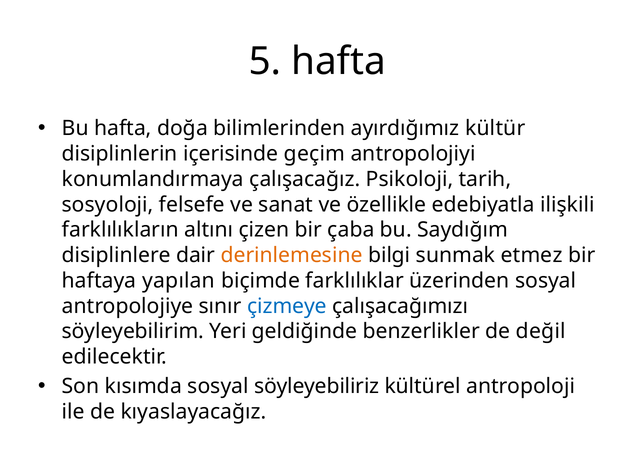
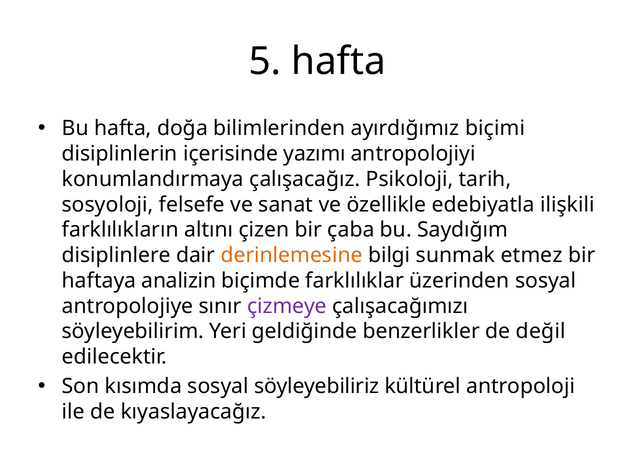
kültür: kültür -> biçimi (495, 128)
geçim: geçim -> yazımı (315, 154)
yapılan: yapılan -> analizin (179, 281)
çizmeye colour: blue -> purple (287, 306)
